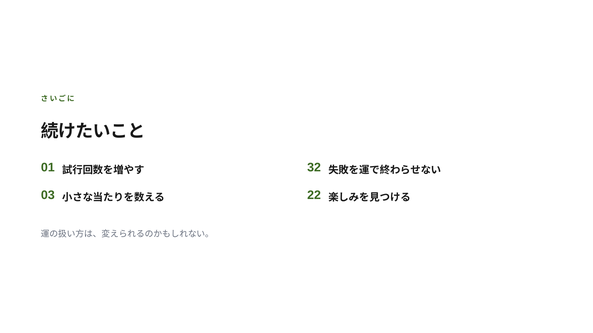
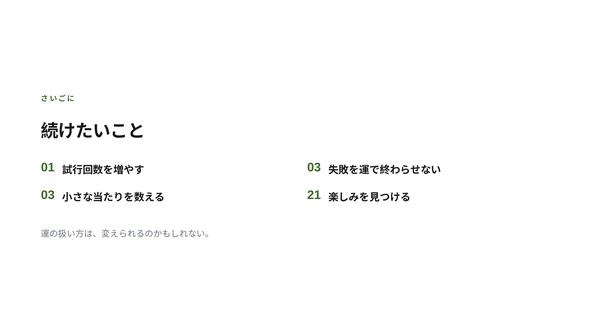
32: 32 -> 03 (314, 168)
22: 22 -> 21 (314, 195)
